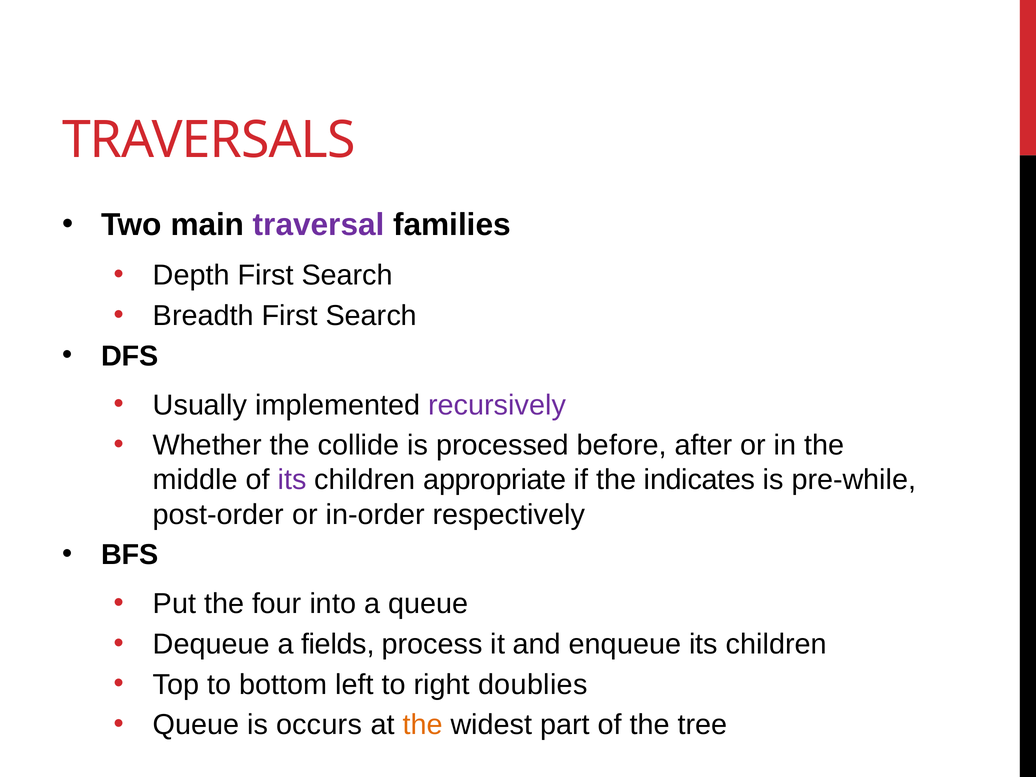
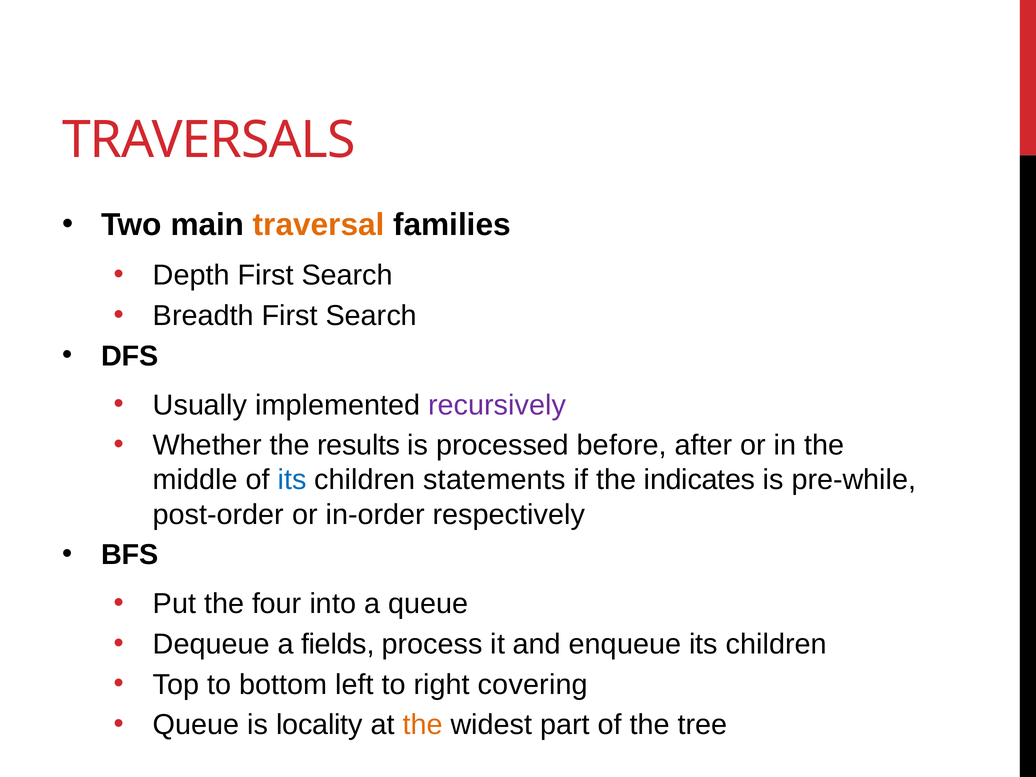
traversal colour: purple -> orange (319, 225)
collide: collide -> results (359, 445)
its colour: purple -> blue (292, 480)
appropriate: appropriate -> statements (494, 480)
doublies: doublies -> covering (533, 685)
occurs: occurs -> locality (319, 725)
